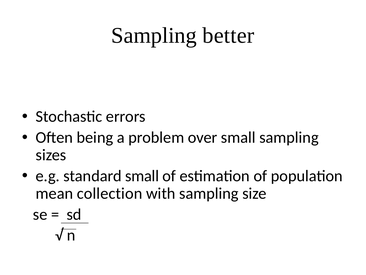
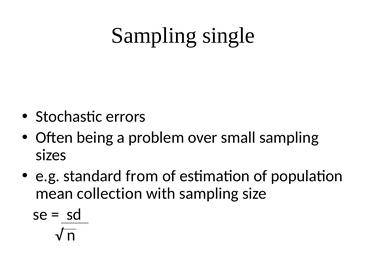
better: better -> single (229, 35)
standard small: small -> from (142, 176)
